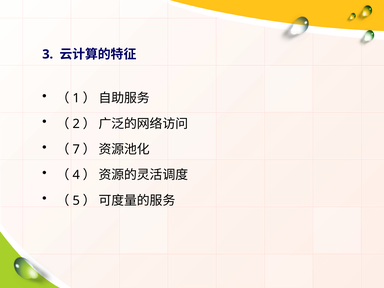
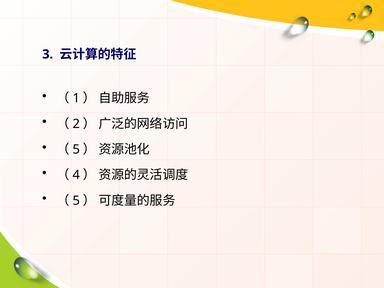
7: 7 -> 5 (76, 149)
